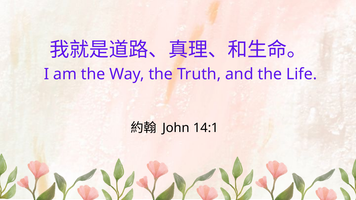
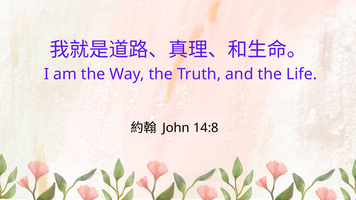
14:1: 14:1 -> 14:8 (206, 128)
